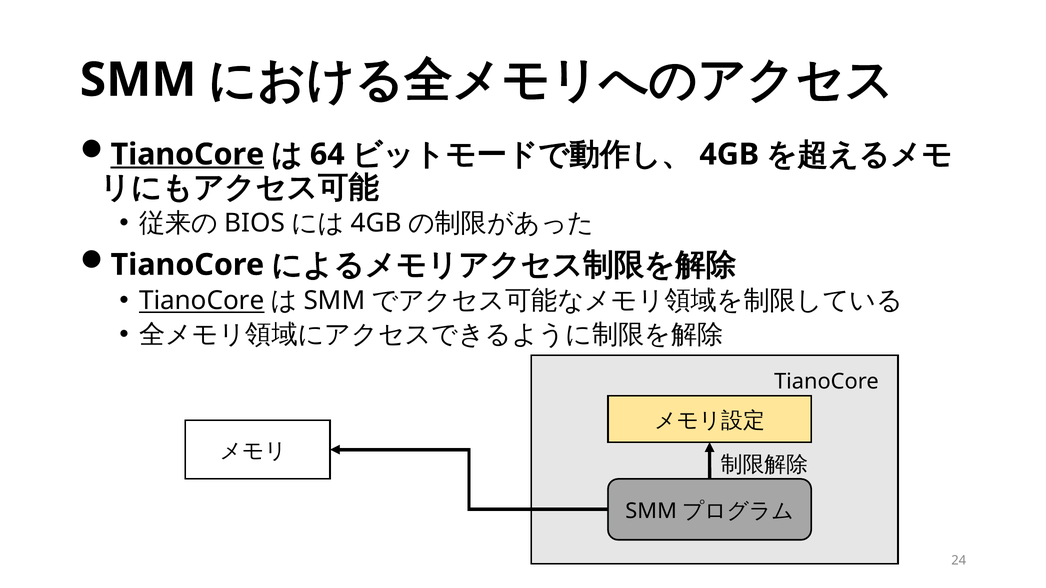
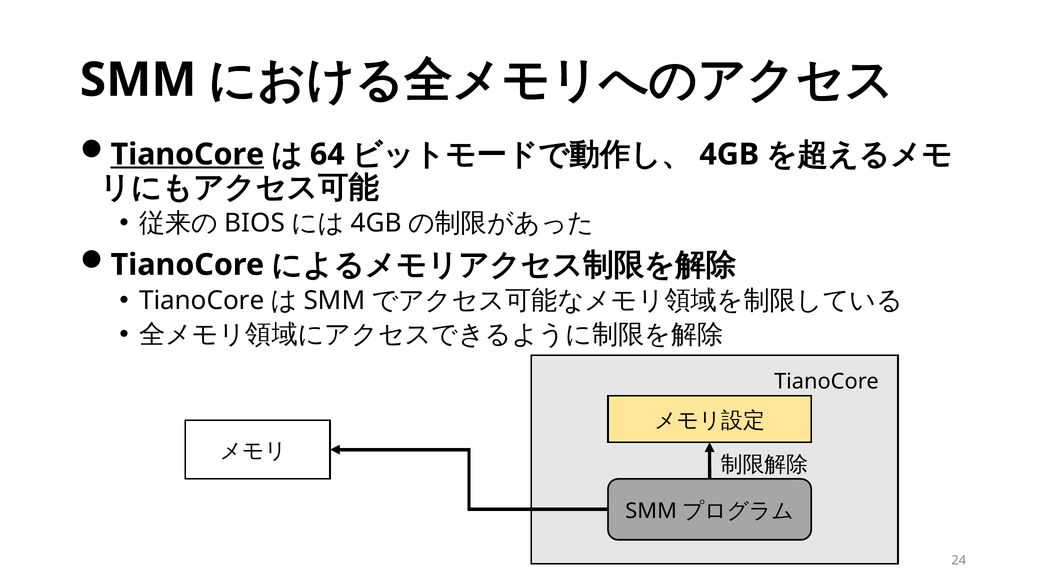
TianoCore underline: present -> none (202, 301)
